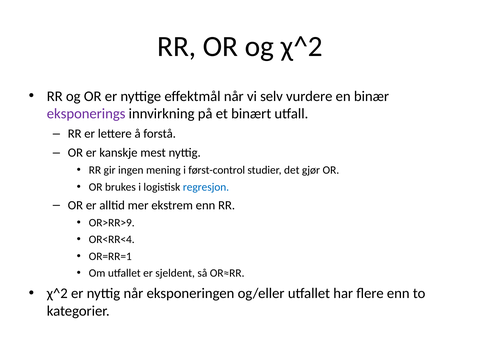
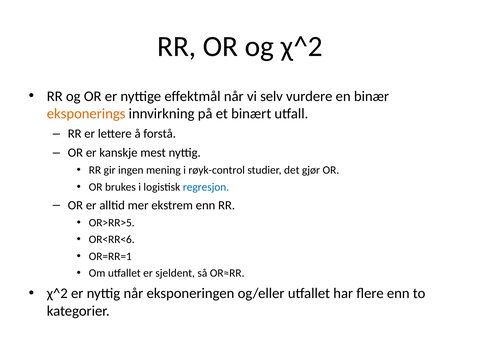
eksponerings colour: purple -> orange (86, 114)
først-control: først-control -> røyk-control (217, 170)
OR>RR>9: OR>RR>9 -> OR>RR>5 (112, 223)
OR<RR<4: OR<RR<4 -> OR<RR<6 (112, 240)
